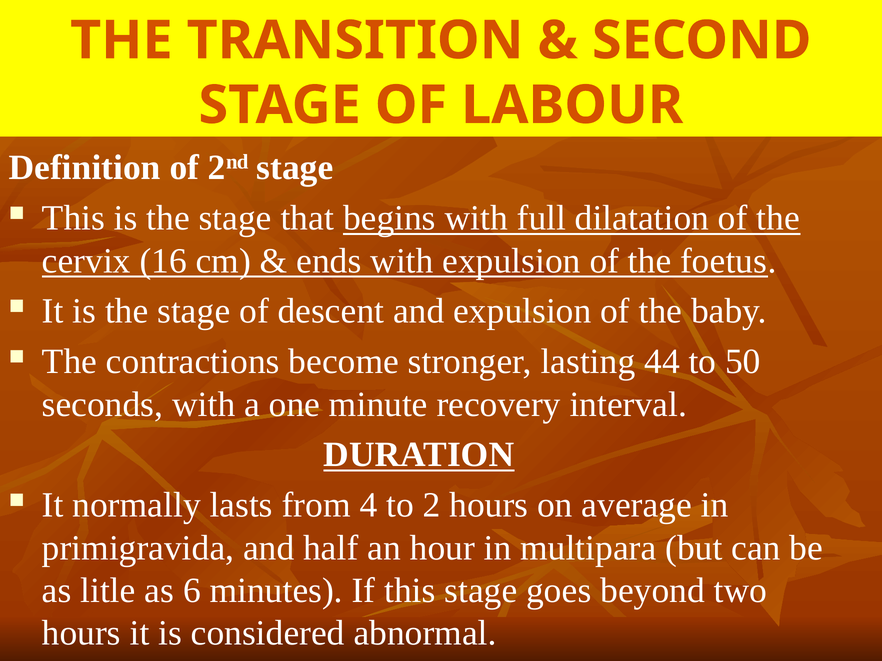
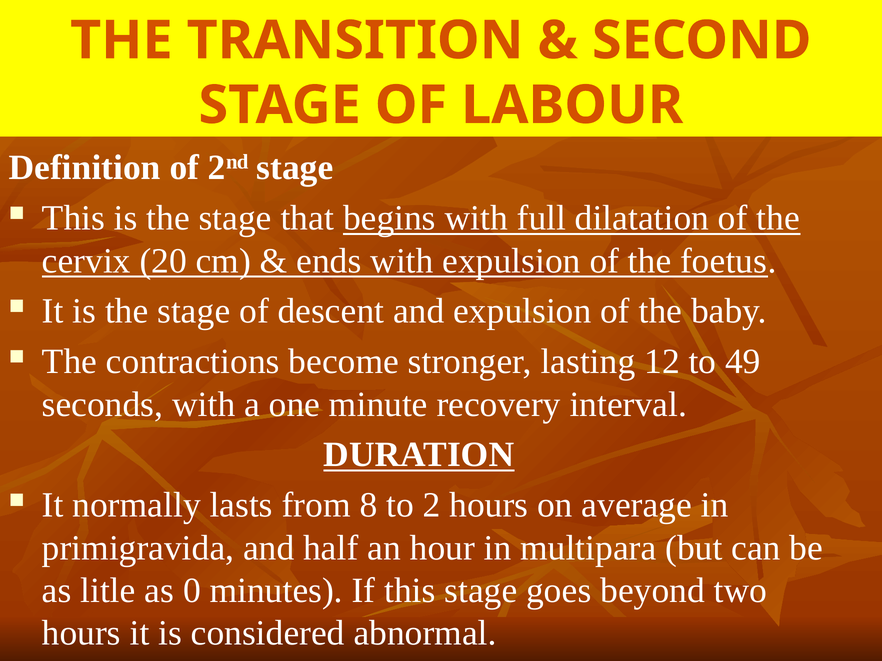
16: 16 -> 20 (163, 261)
44: 44 -> 12 (662, 362)
50: 50 -> 49 (743, 362)
4: 4 -> 8 (368, 506)
6: 6 -> 0 (192, 591)
